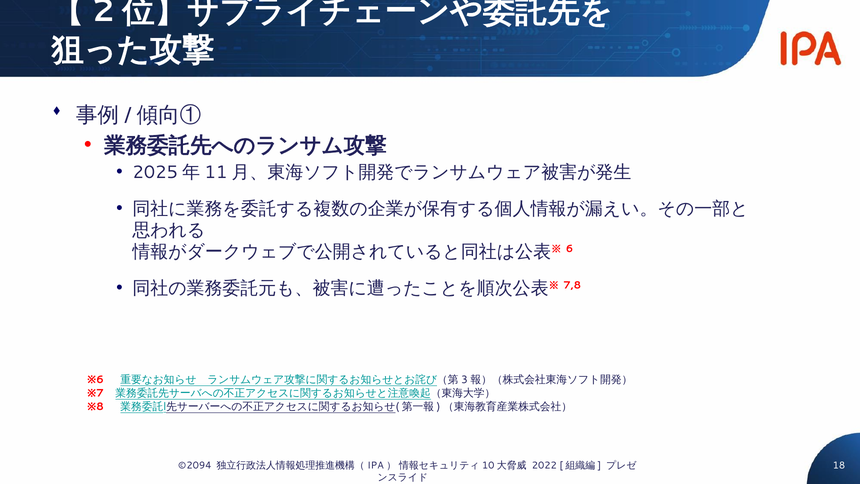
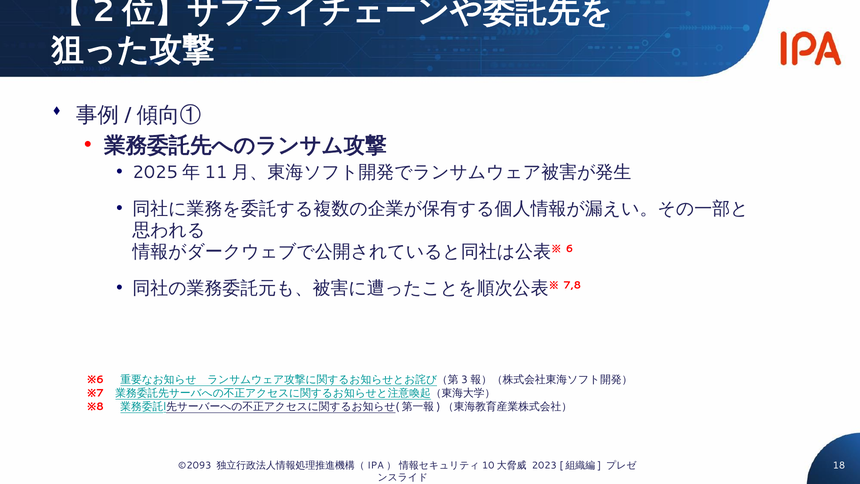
©2094: ©2094 -> ©2093 (195, 465)
2022: 2022 -> 2023 (544, 465)
